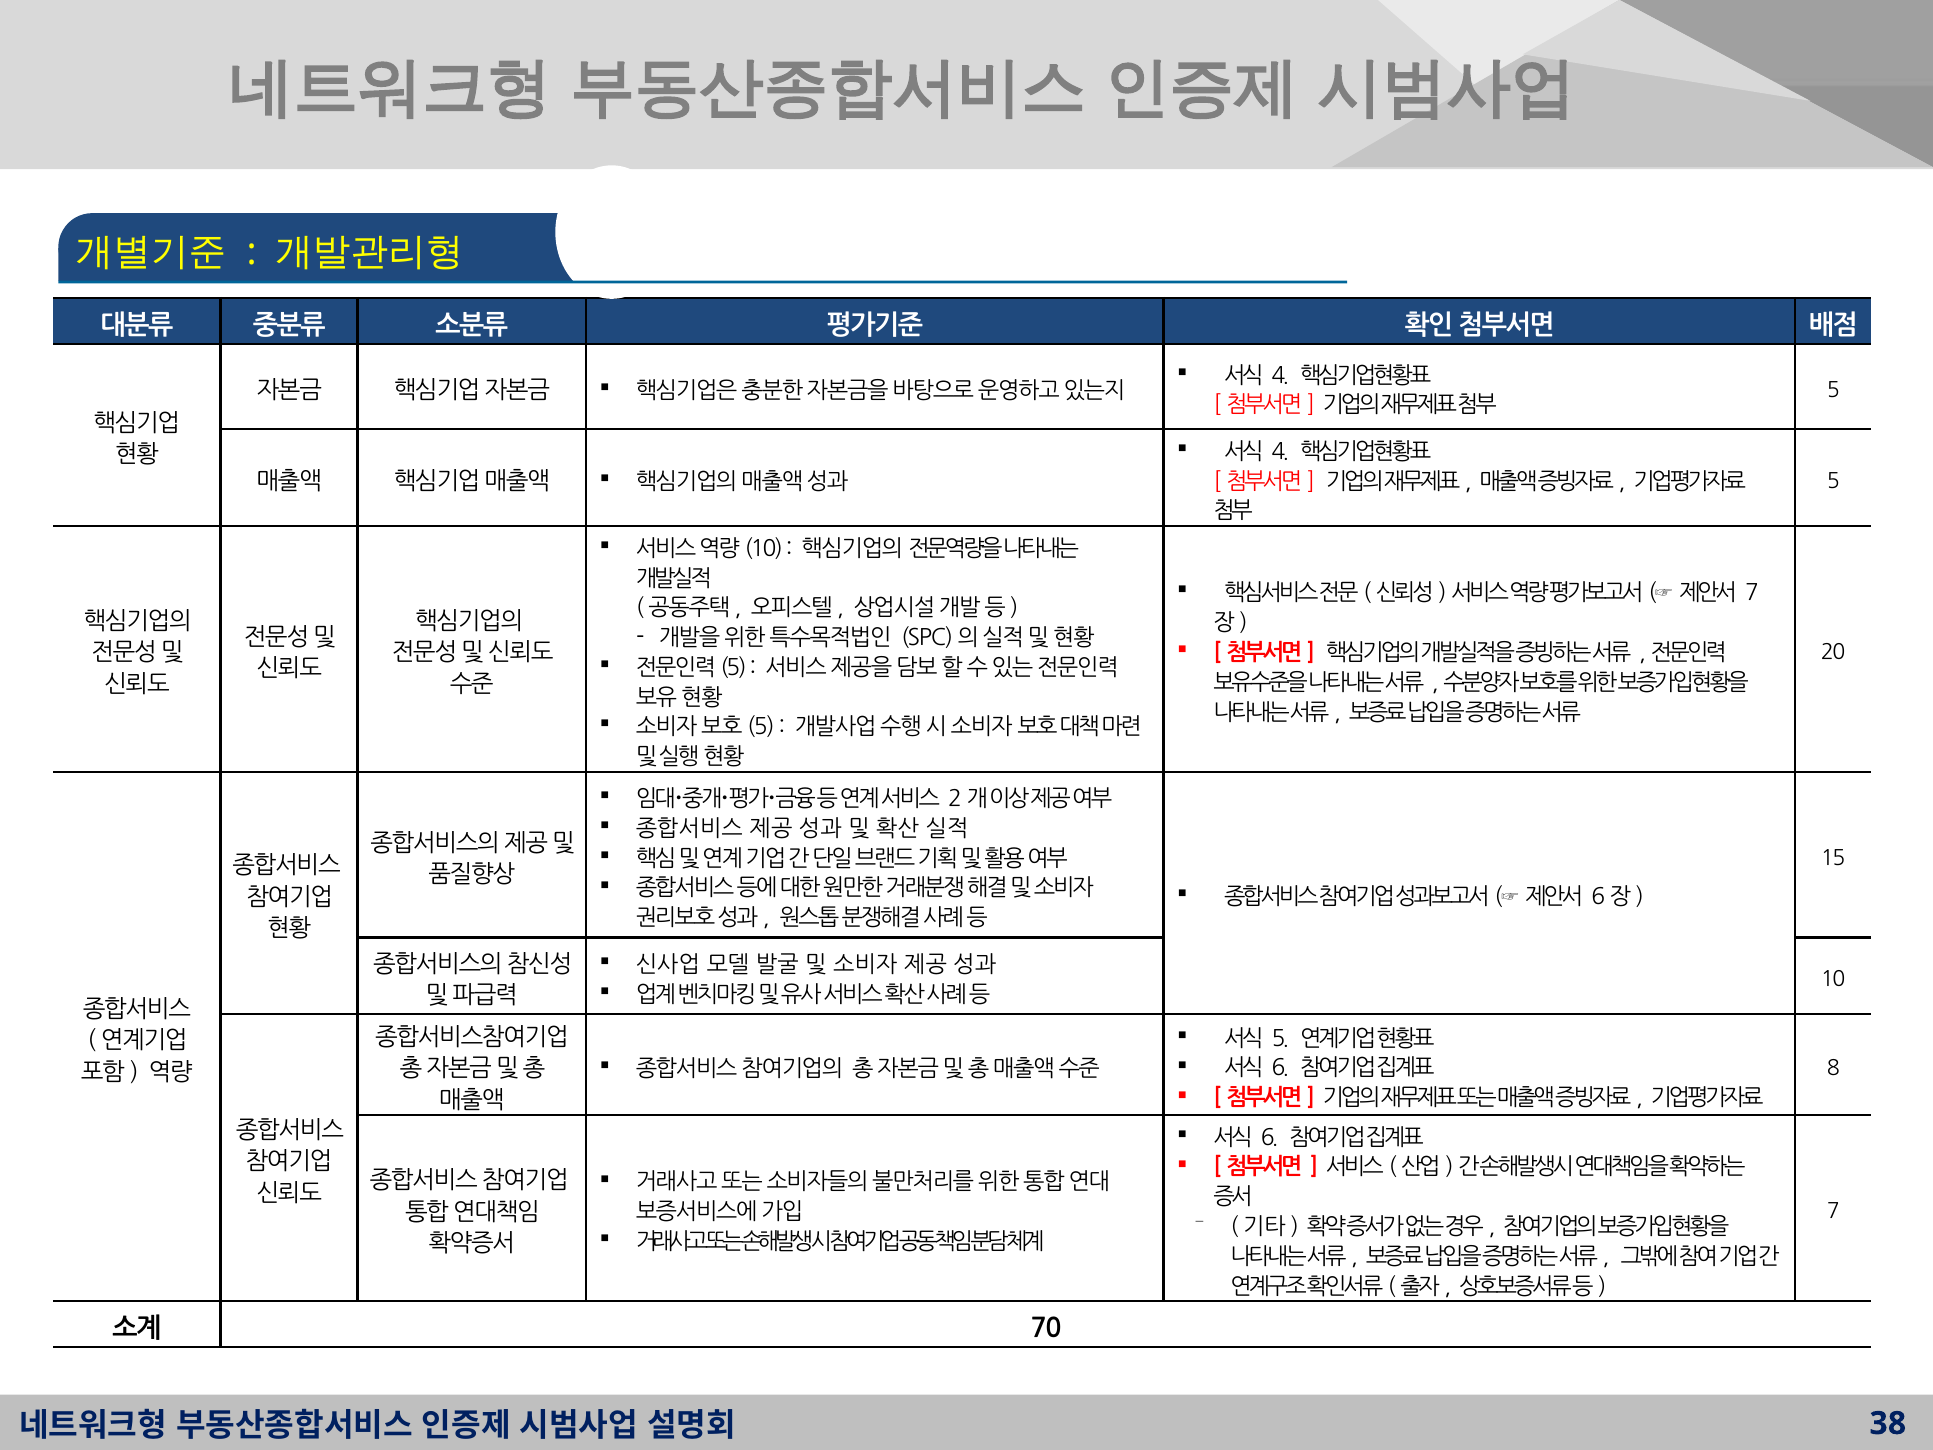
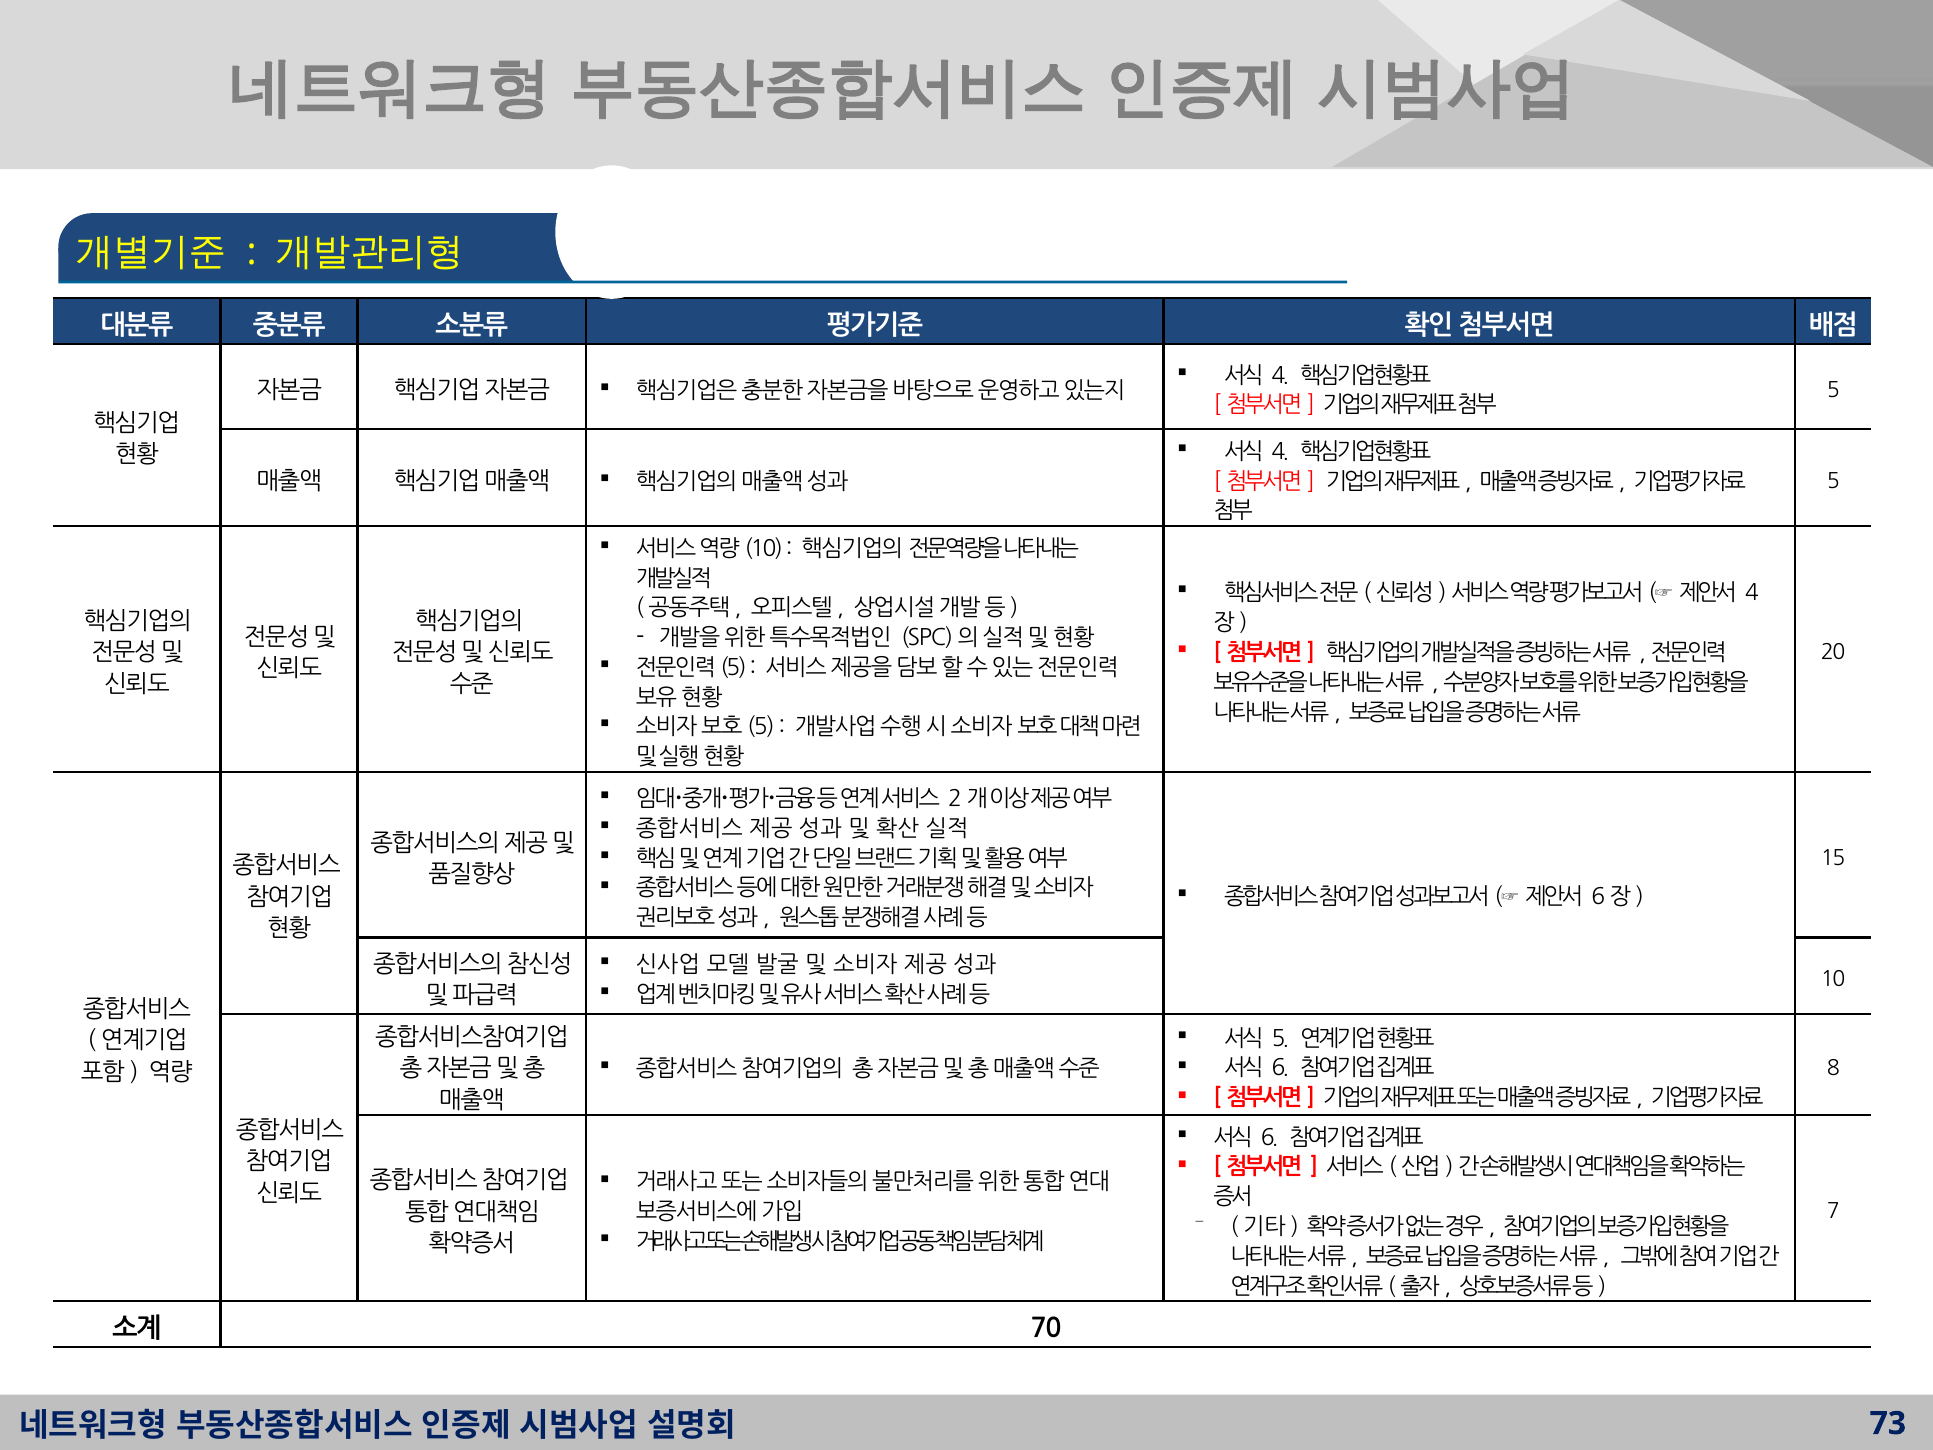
7: 7 -> 4 (1752, 593)
38: 38 -> 73 (1888, 1423)
